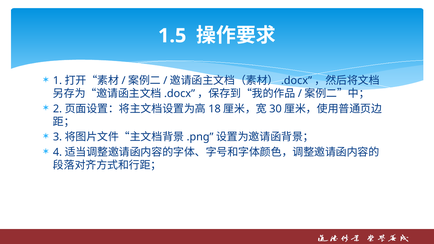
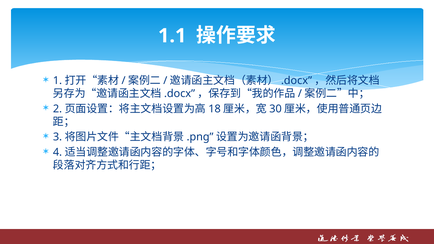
1.5: 1.5 -> 1.1 (172, 36)
